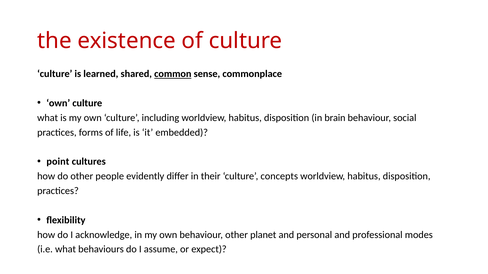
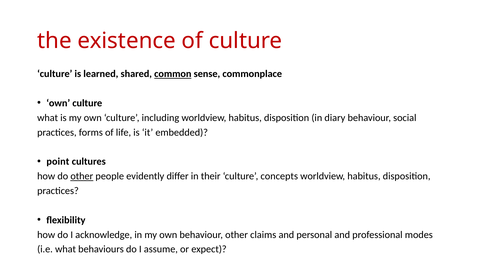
brain: brain -> diary (335, 118)
other underline: none -> present (82, 177)
planet: planet -> claims (263, 235)
